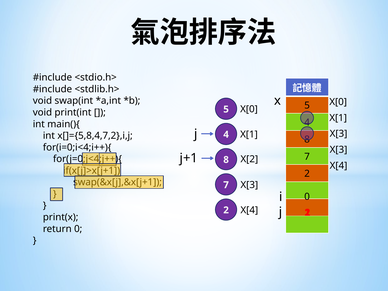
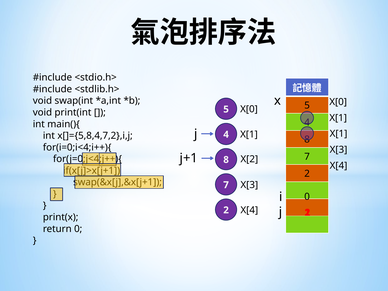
X[3: X[3 -> X[1 (339, 134)
